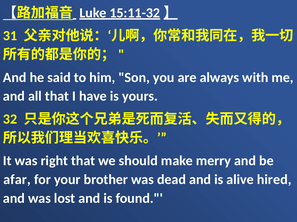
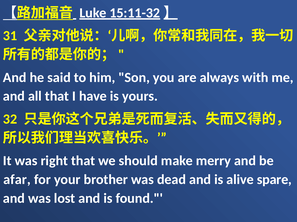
hired: hired -> spare (274, 180)
